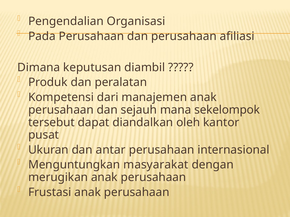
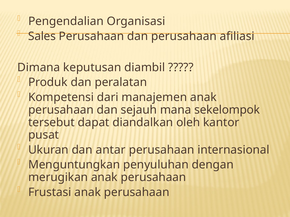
Pada: Pada -> Sales (42, 36)
masyarakat: masyarakat -> penyuluhan (156, 165)
